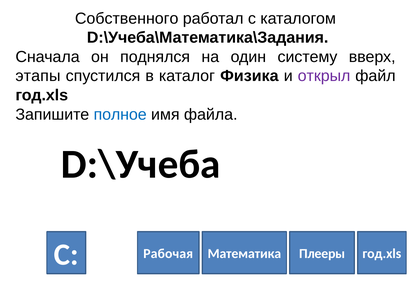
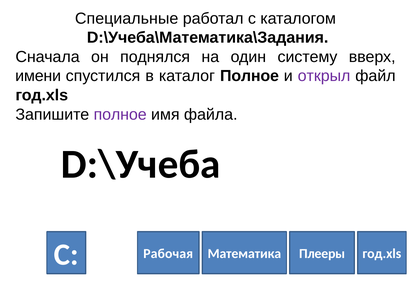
Собственного: Собственного -> Специальные (127, 19)
этапы: этапы -> имени (38, 76)
каталог Физика: Физика -> Полное (250, 76)
полное colour: blue -> purple (120, 114)
